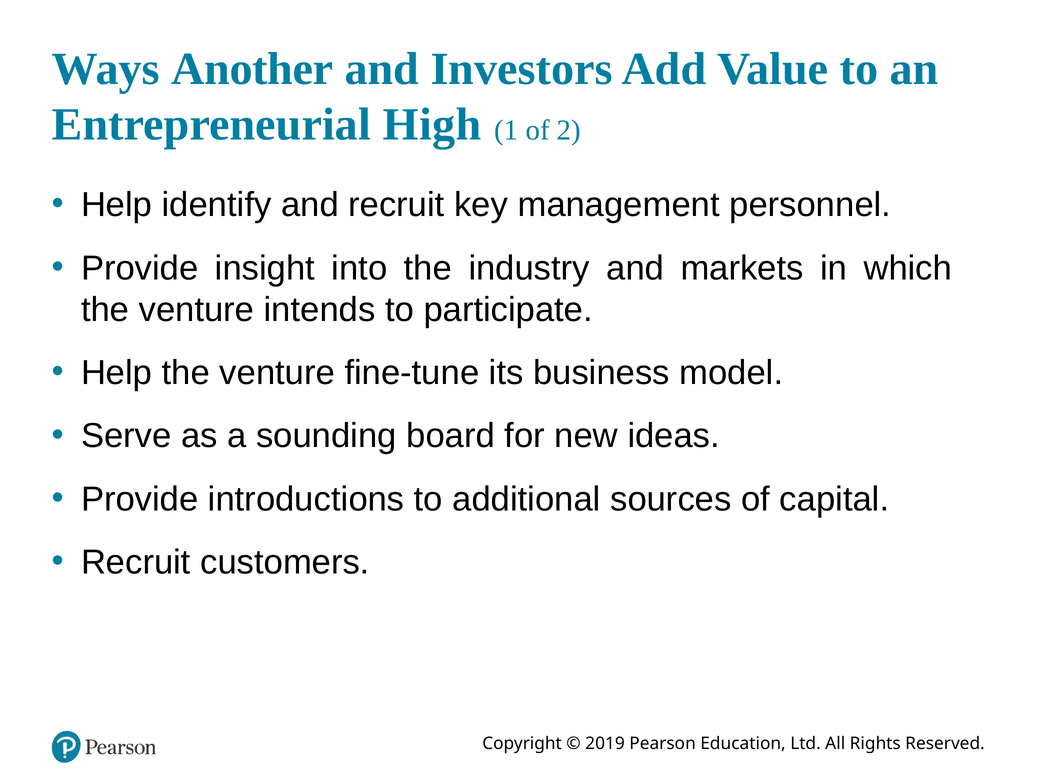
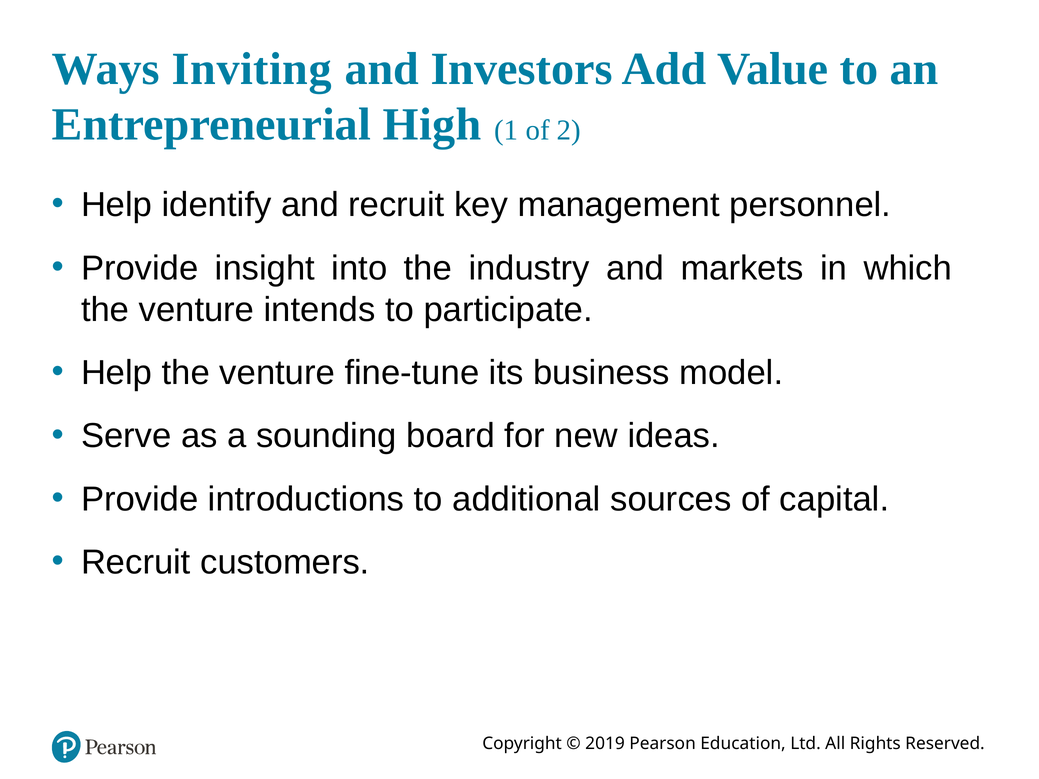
Another: Another -> Inviting (252, 69)
